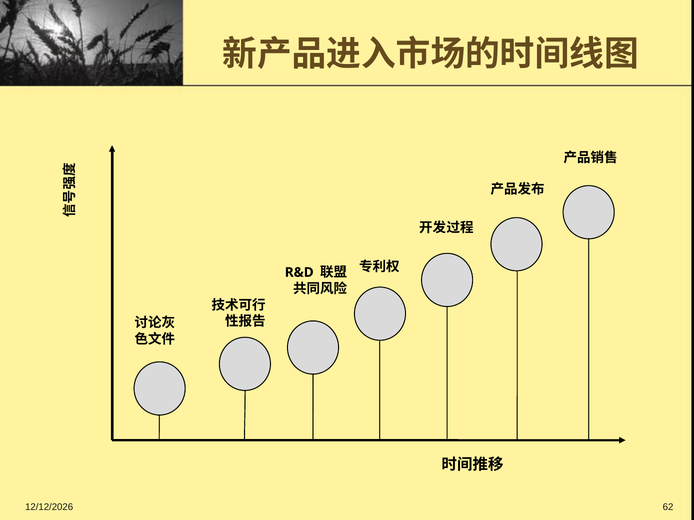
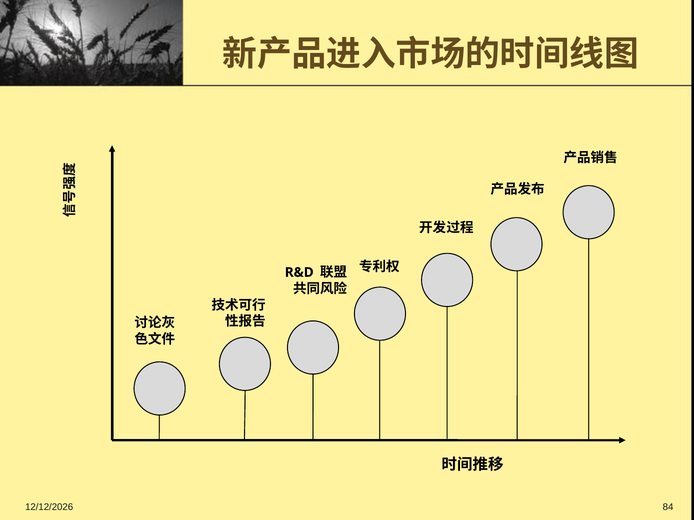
62: 62 -> 84 (668, 507)
